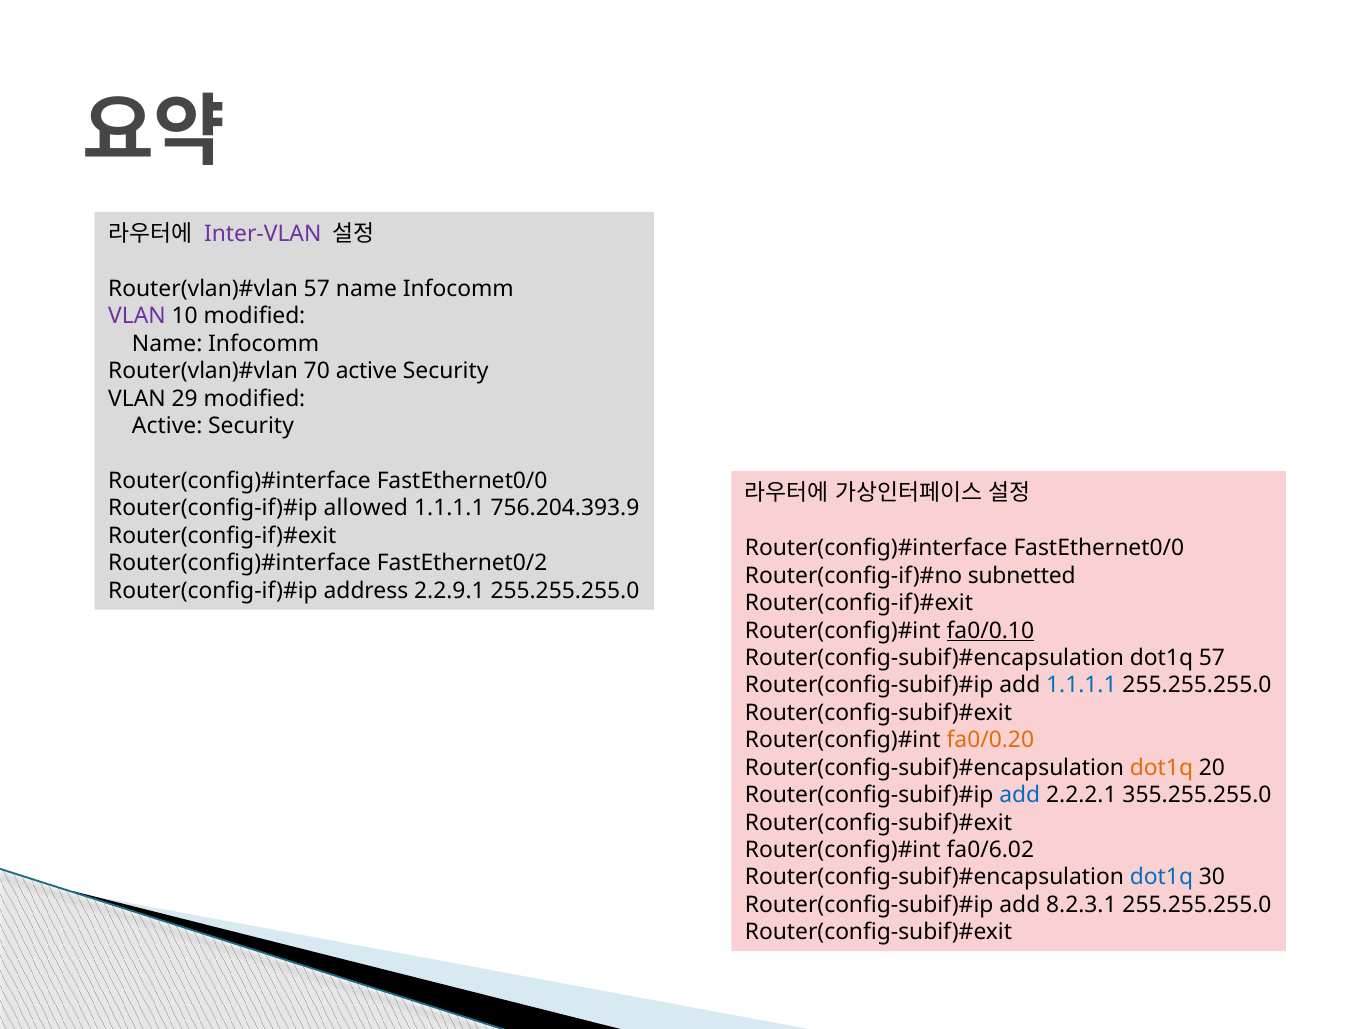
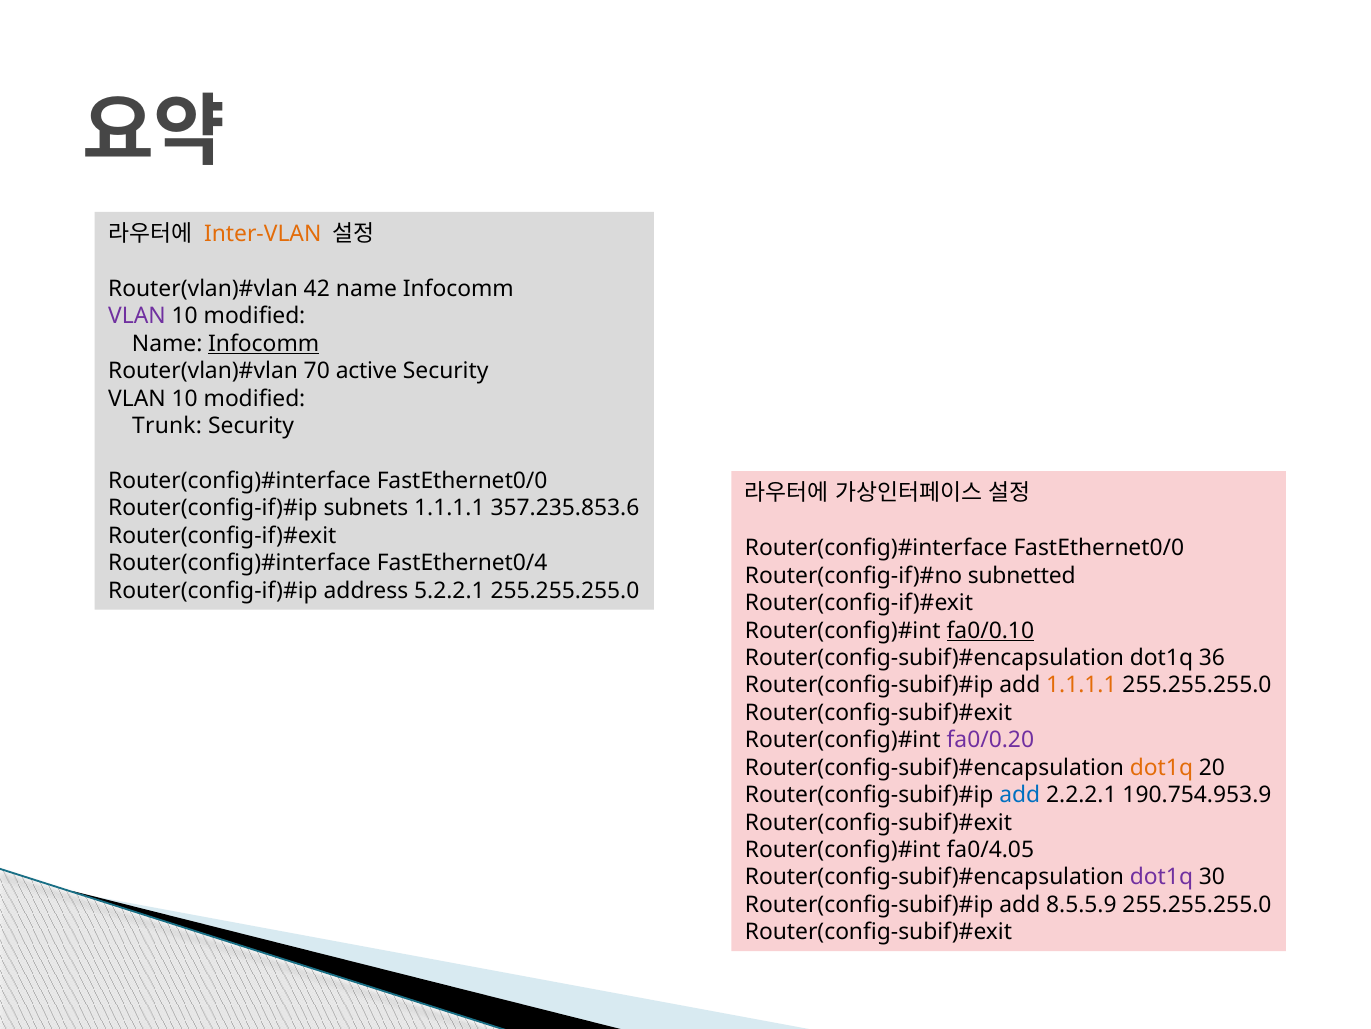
Inter-VLAN colour: purple -> orange (263, 234)
57: 57 -> 42 (317, 289)
Infocomm underline: none -> present (264, 343)
29: 29 -> 10 (185, 398)
Active: Active -> Trunk (167, 426)
allowed: allowed -> subnets (366, 508)
756.204.393.9: 756.204.393.9 -> 357.235.853.6 (565, 508)
FastEthernet0/2: FastEthernet0/2 -> FastEthernet0/4 (462, 563)
2.2.9.1: 2.2.9.1 -> 5.2.2.1 (449, 590)
dot1q 57: 57 -> 36 (1212, 657)
1.1.1.1 colour: blue -> orange (1081, 685)
fa0/0.20 colour: orange -> purple (990, 740)
355.255.255.0: 355.255.255.0 -> 190.754.953.9 (1197, 795)
fa0/6.02: fa0/6.02 -> fa0/4.05 (990, 849)
dot1q colour: blue -> purple (1161, 877)
8.2.3.1: 8.2.3.1 -> 8.5.5.9 (1081, 904)
